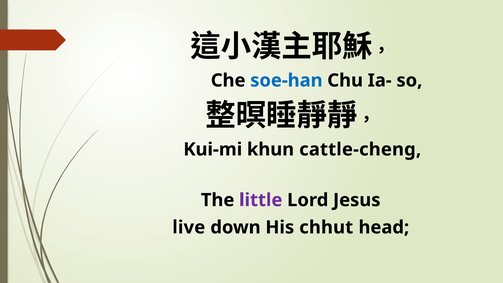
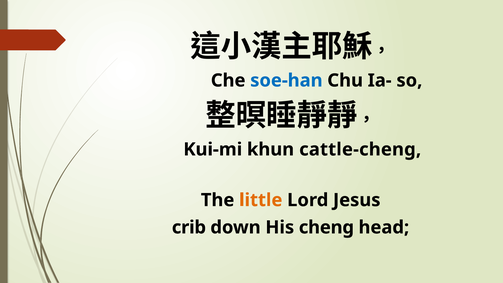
little colour: purple -> orange (261, 200)
live: live -> crib (189, 227)
chhut: chhut -> cheng (326, 227)
